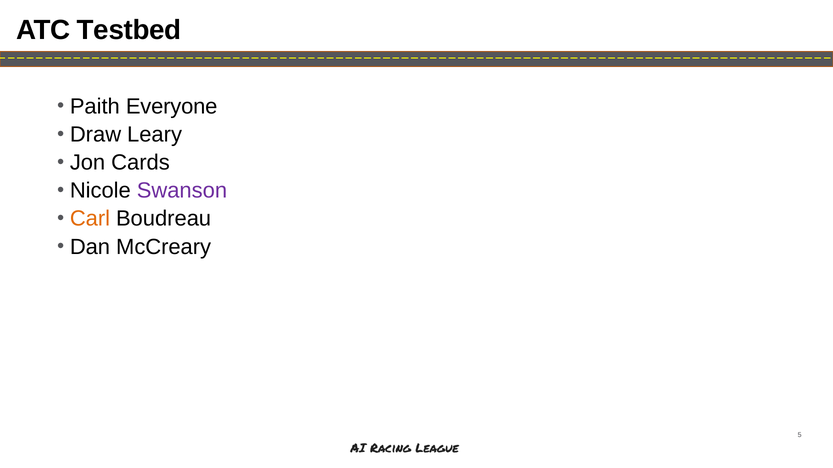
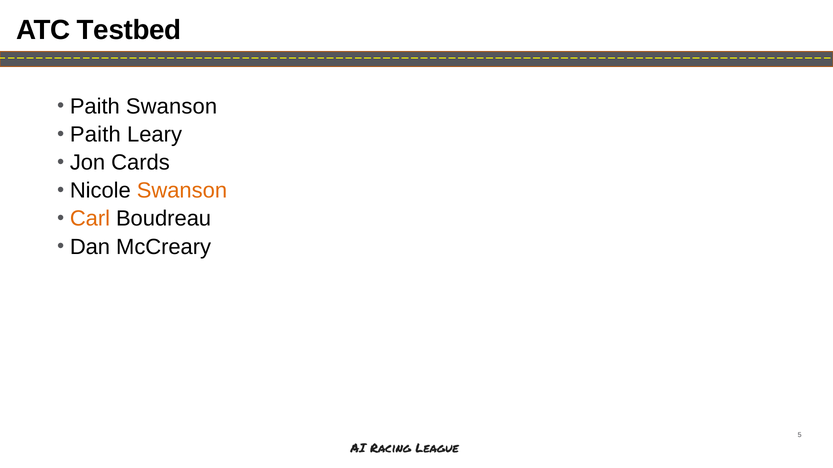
Paith Everyone: Everyone -> Swanson (172, 106)
Draw: Draw -> Paith (95, 135)
Swanson colour: purple -> orange (182, 191)
